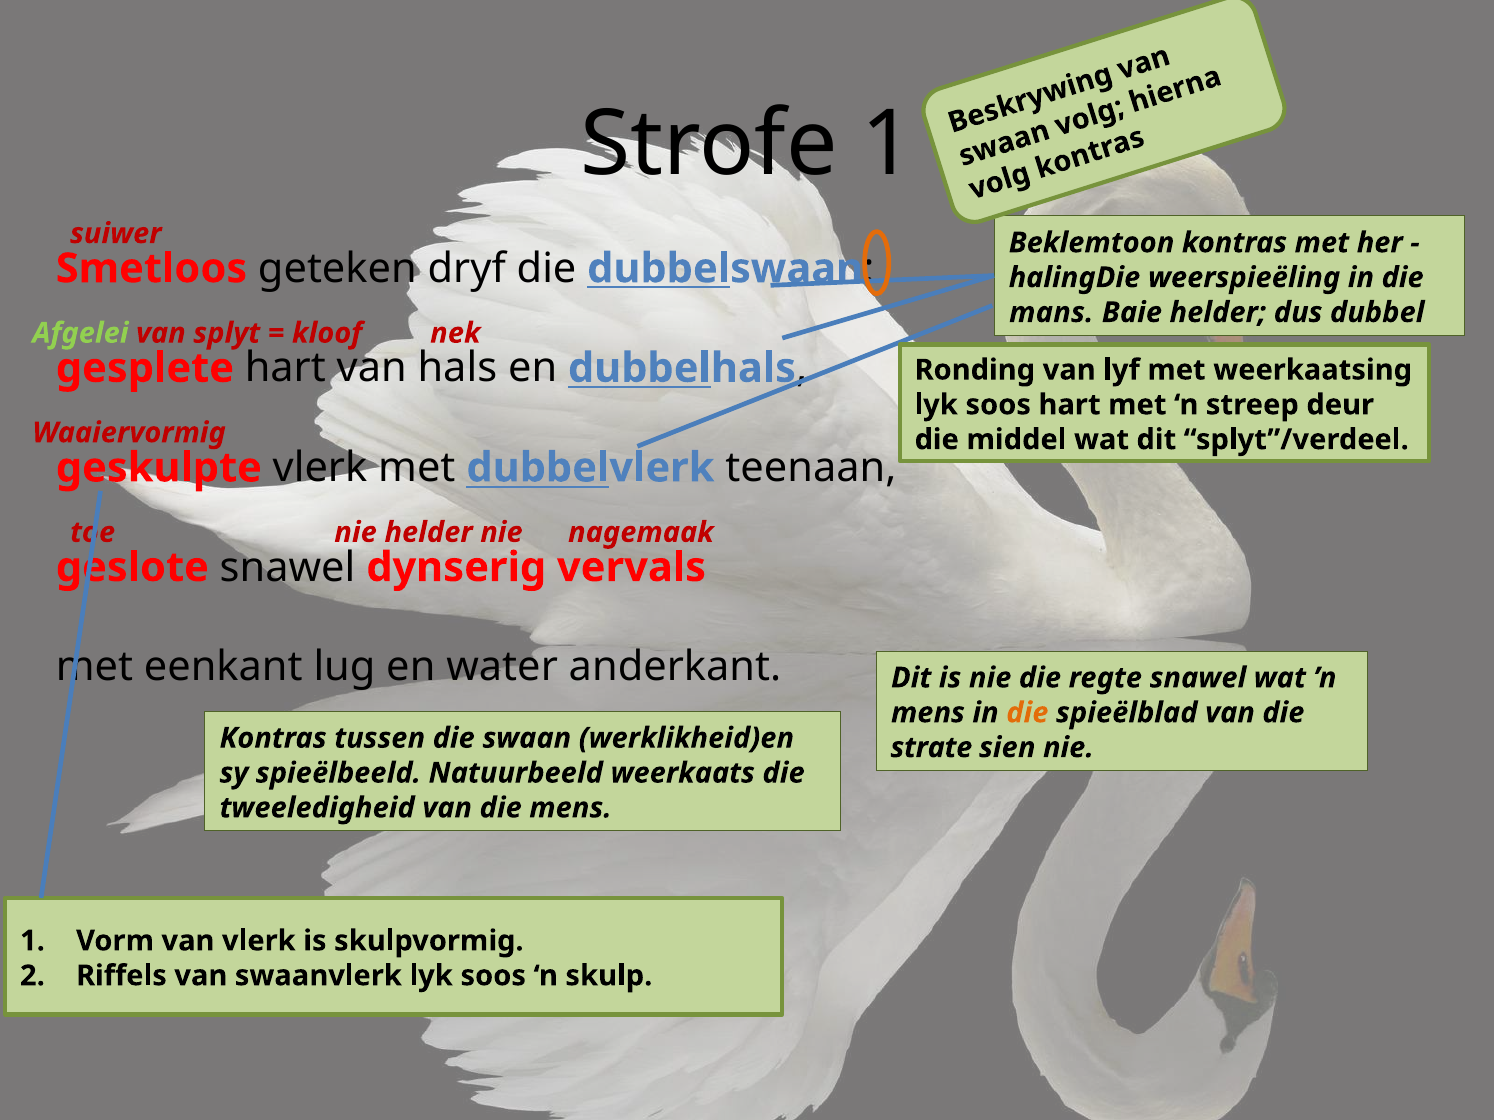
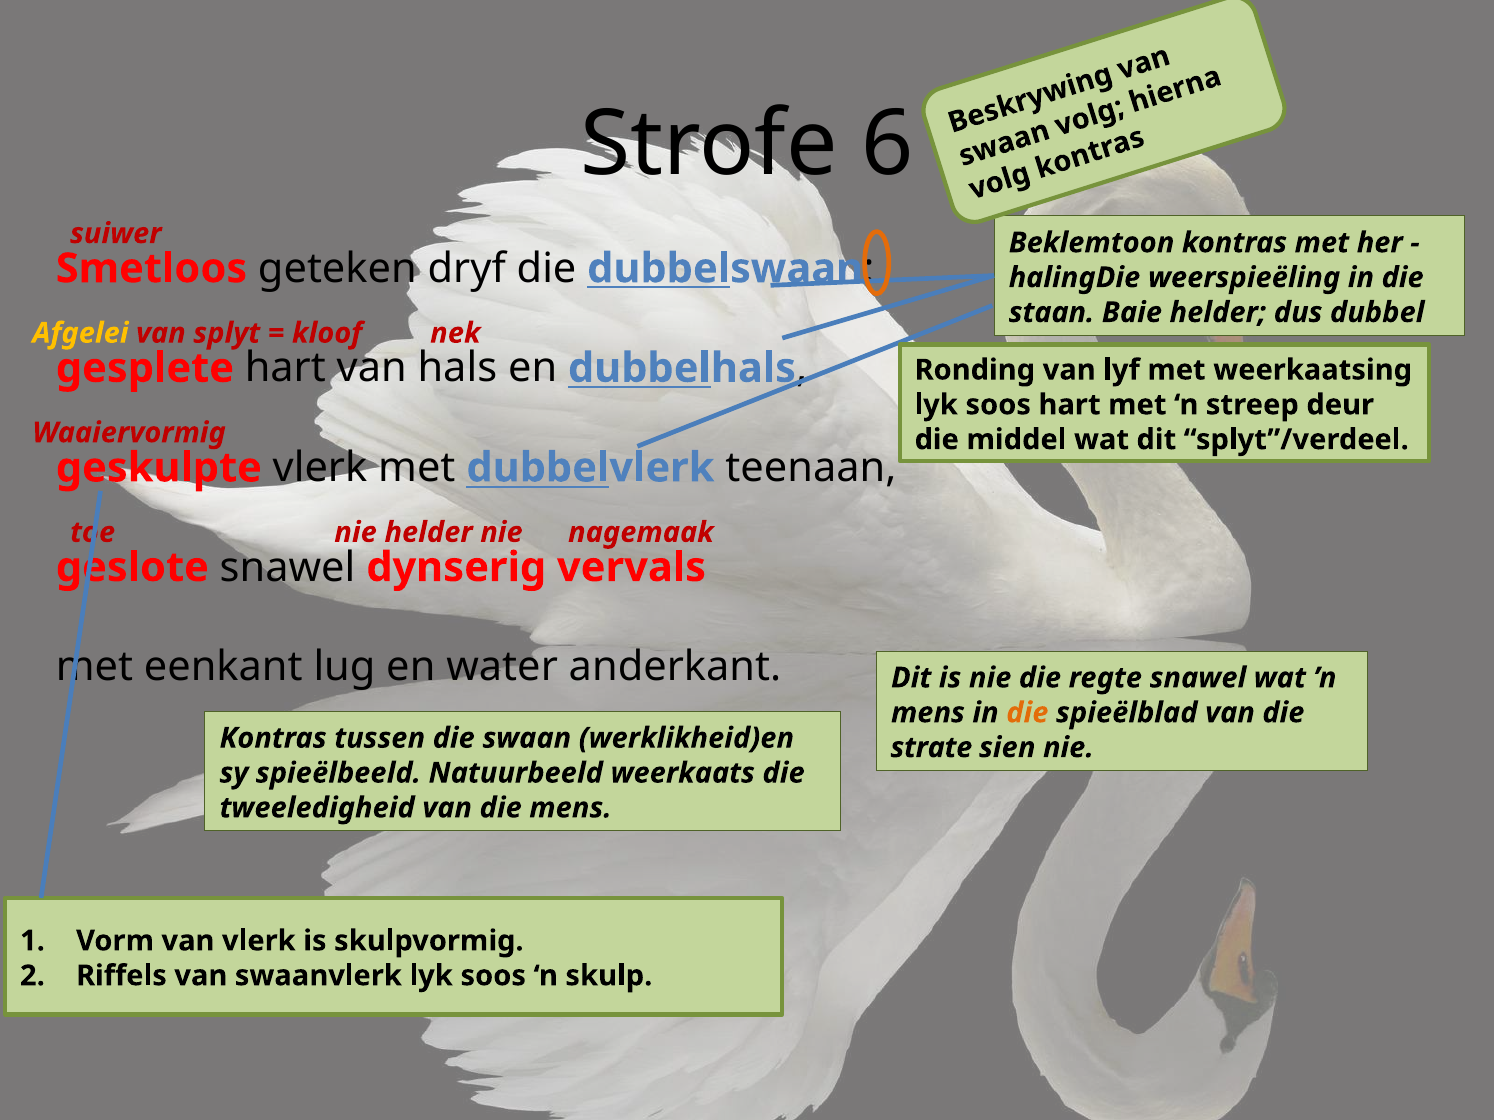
Strofe 1: 1 -> 6 (887, 145)
mans: mans -> staan (1052, 313)
Afgelei colour: light green -> yellow (80, 333)
